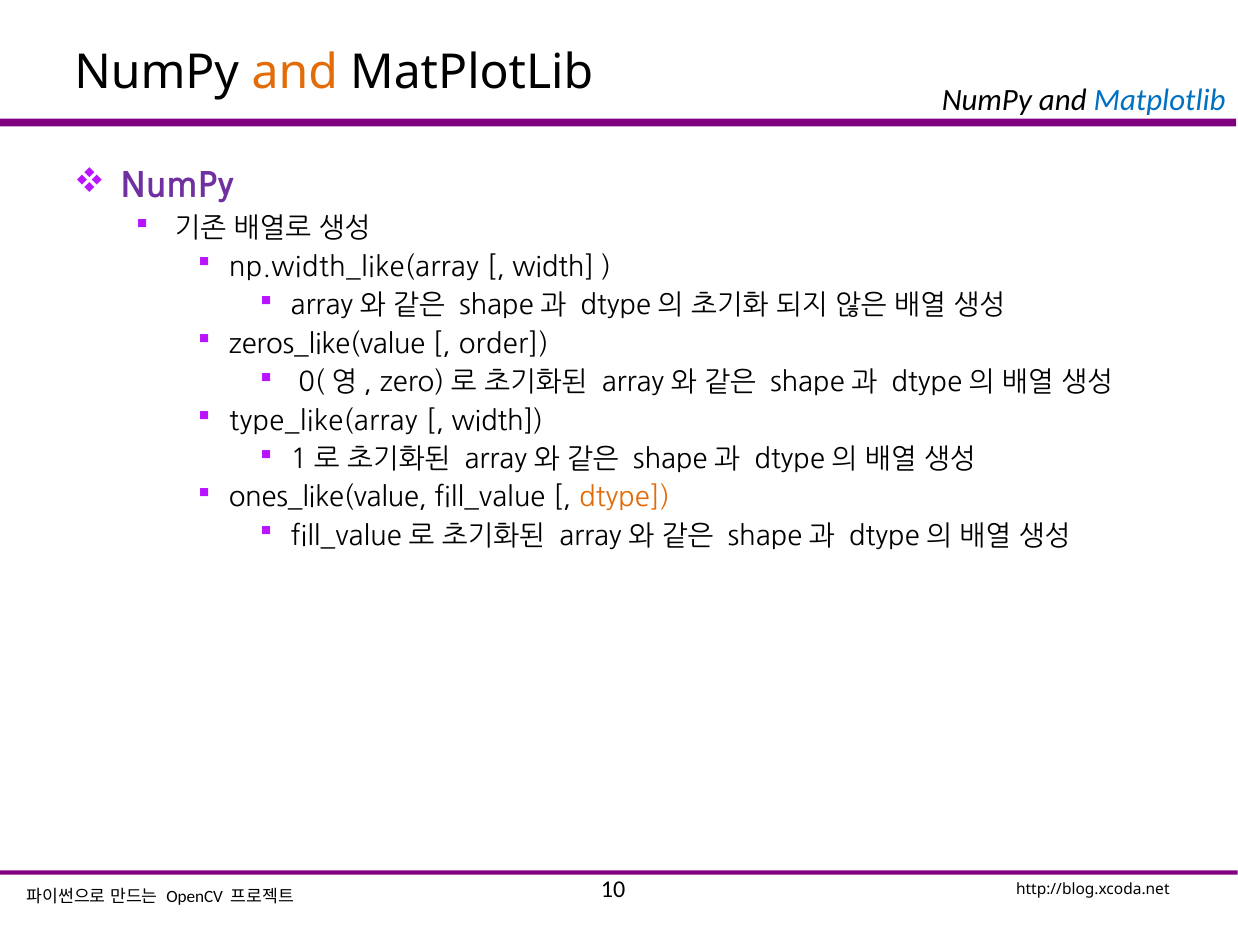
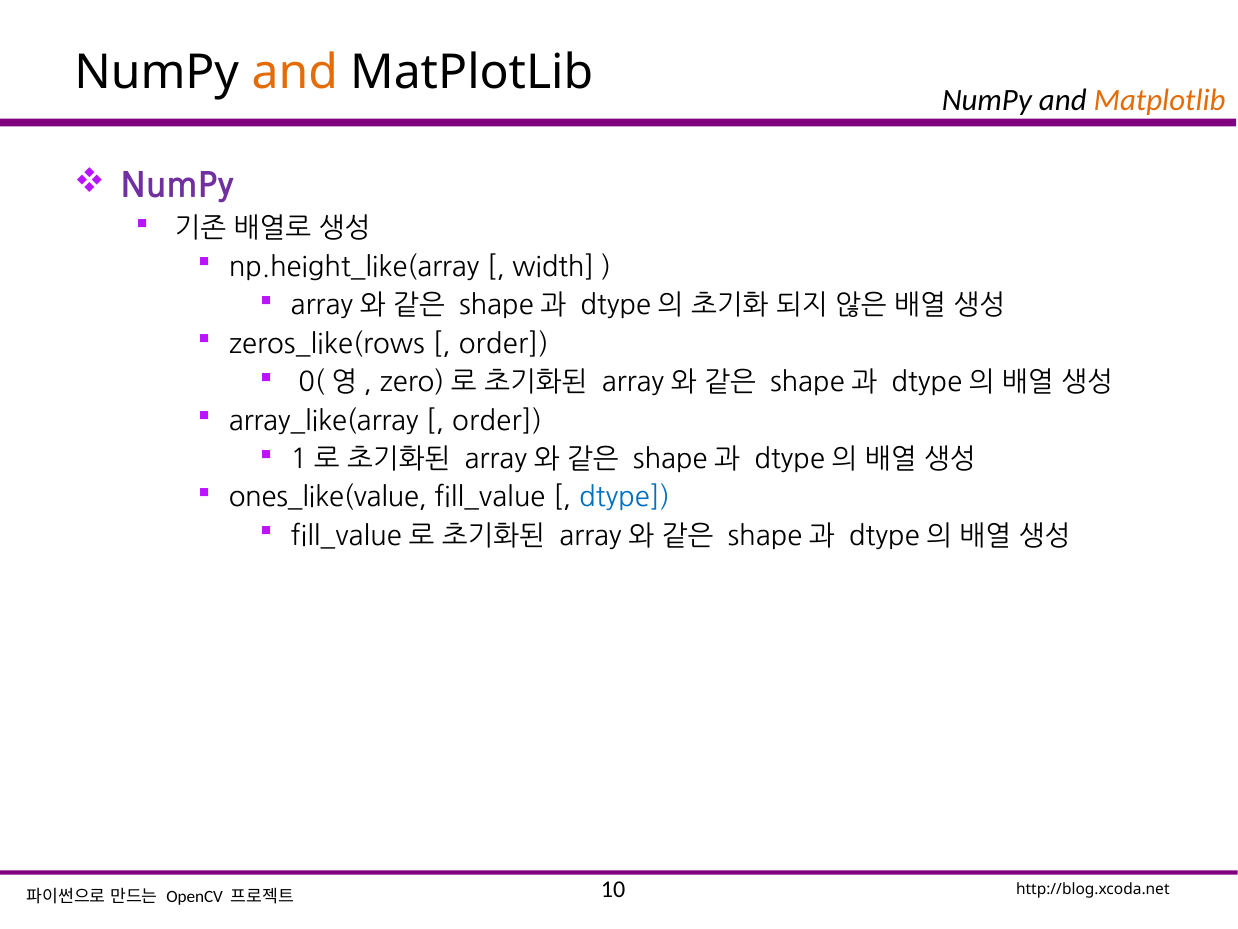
Matplotlib colour: blue -> orange (1160, 100)
np.width_like(array: np.width_like(array -> np.height_like(array (354, 267)
zeros_like(value: zeros_like(value -> zeros_like(rows (327, 344)
type_like(array: type_like(array -> array_like(array (324, 421)
width: width -> order (497, 421)
dtype colour: orange -> blue (624, 498)
